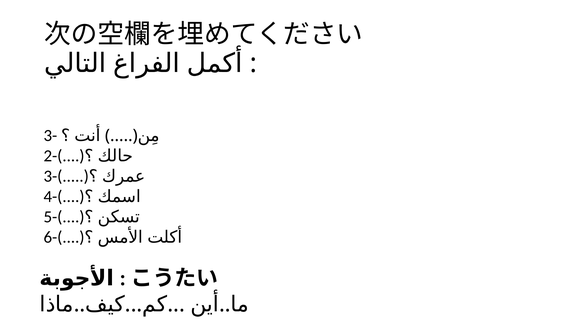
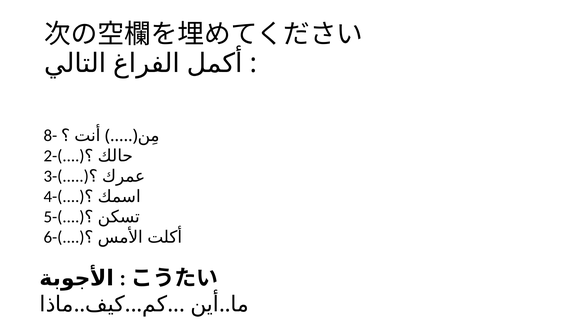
3-: 3- -> 8- (50, 135)
